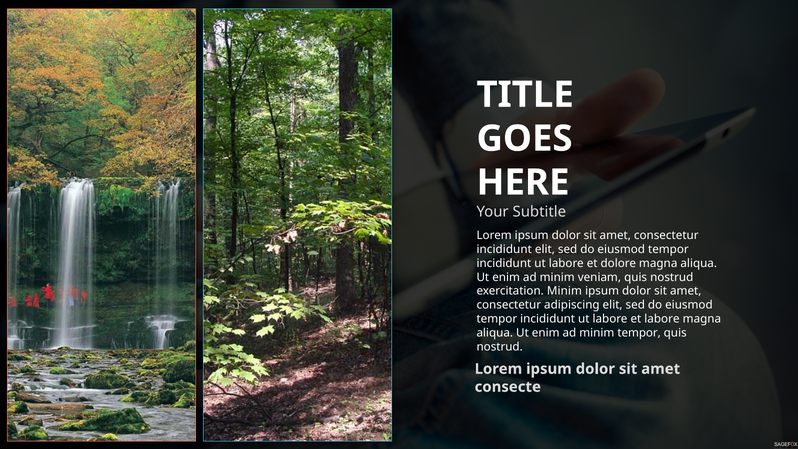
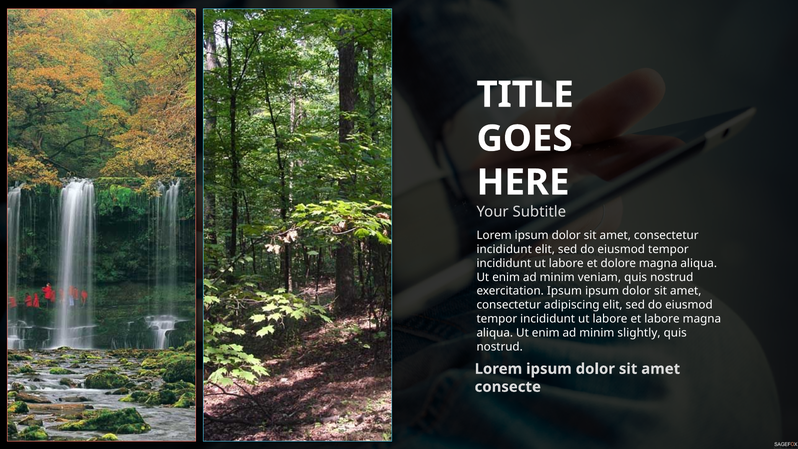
exercitation Minim: Minim -> Ipsum (564, 291)
minim tempor: tempor -> slightly (639, 333)
